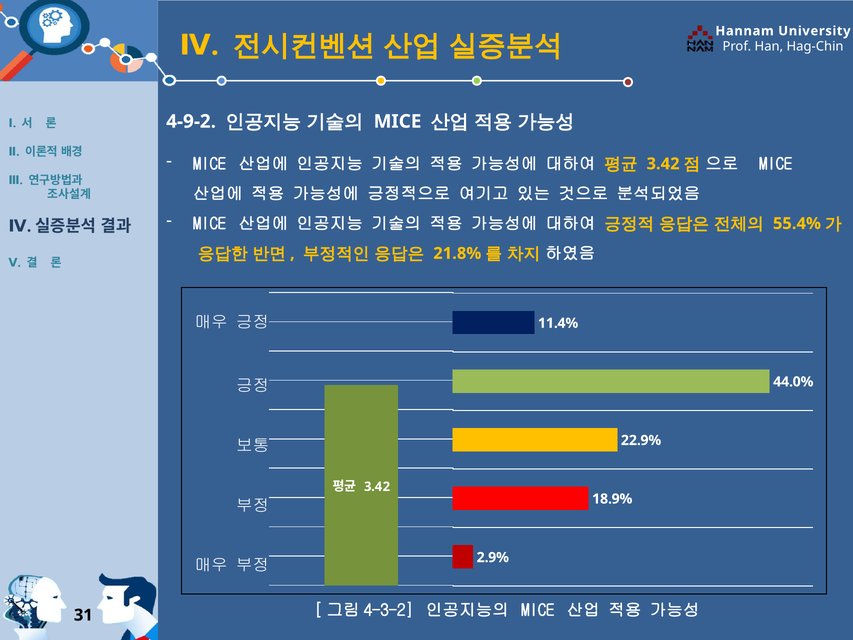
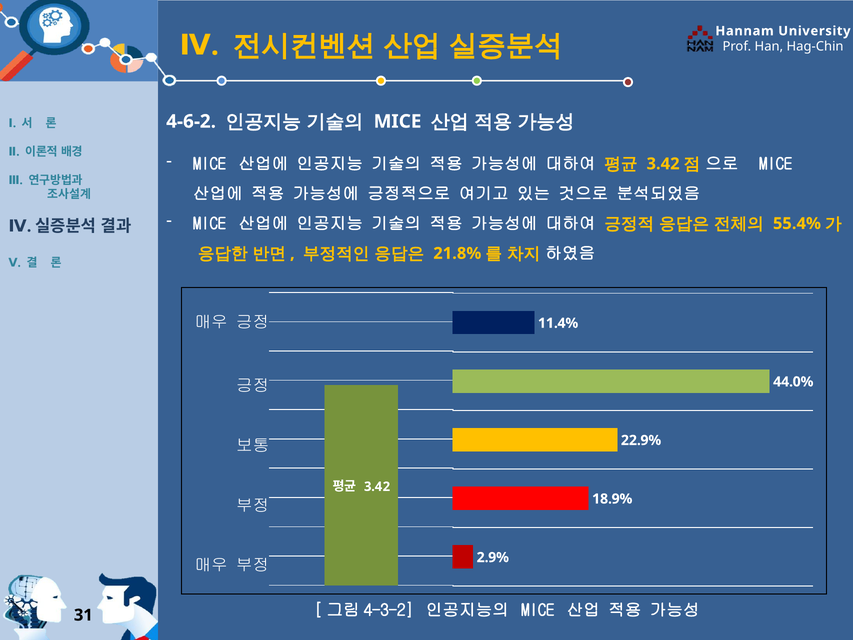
4-9-2: 4-9-2 -> 4-6-2 (191, 121)
